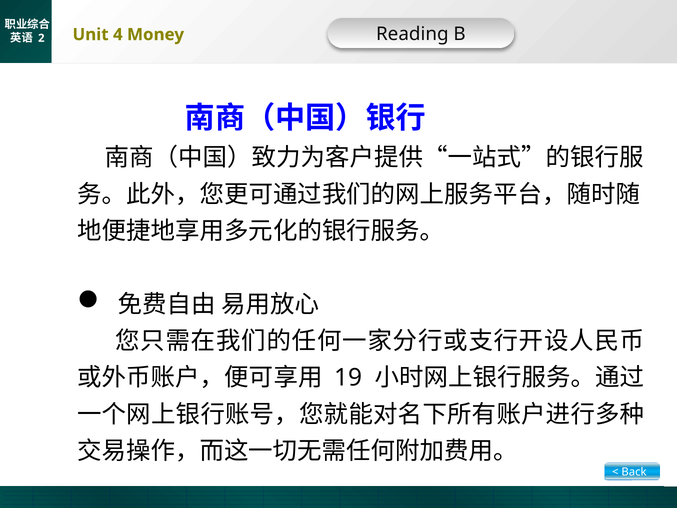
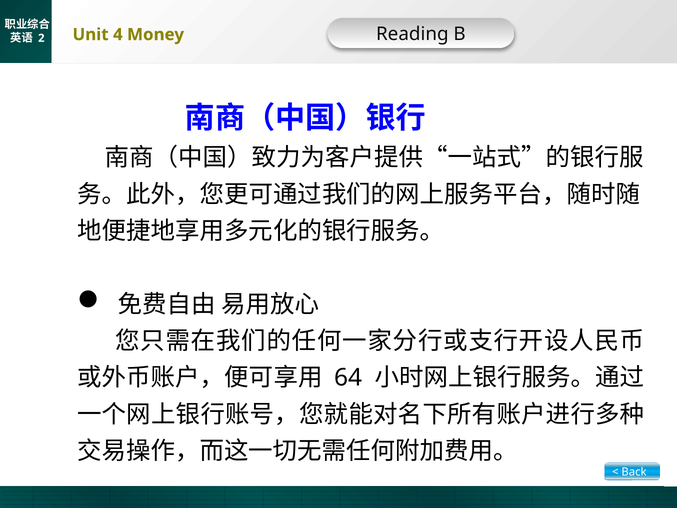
19: 19 -> 64 (348, 378)
